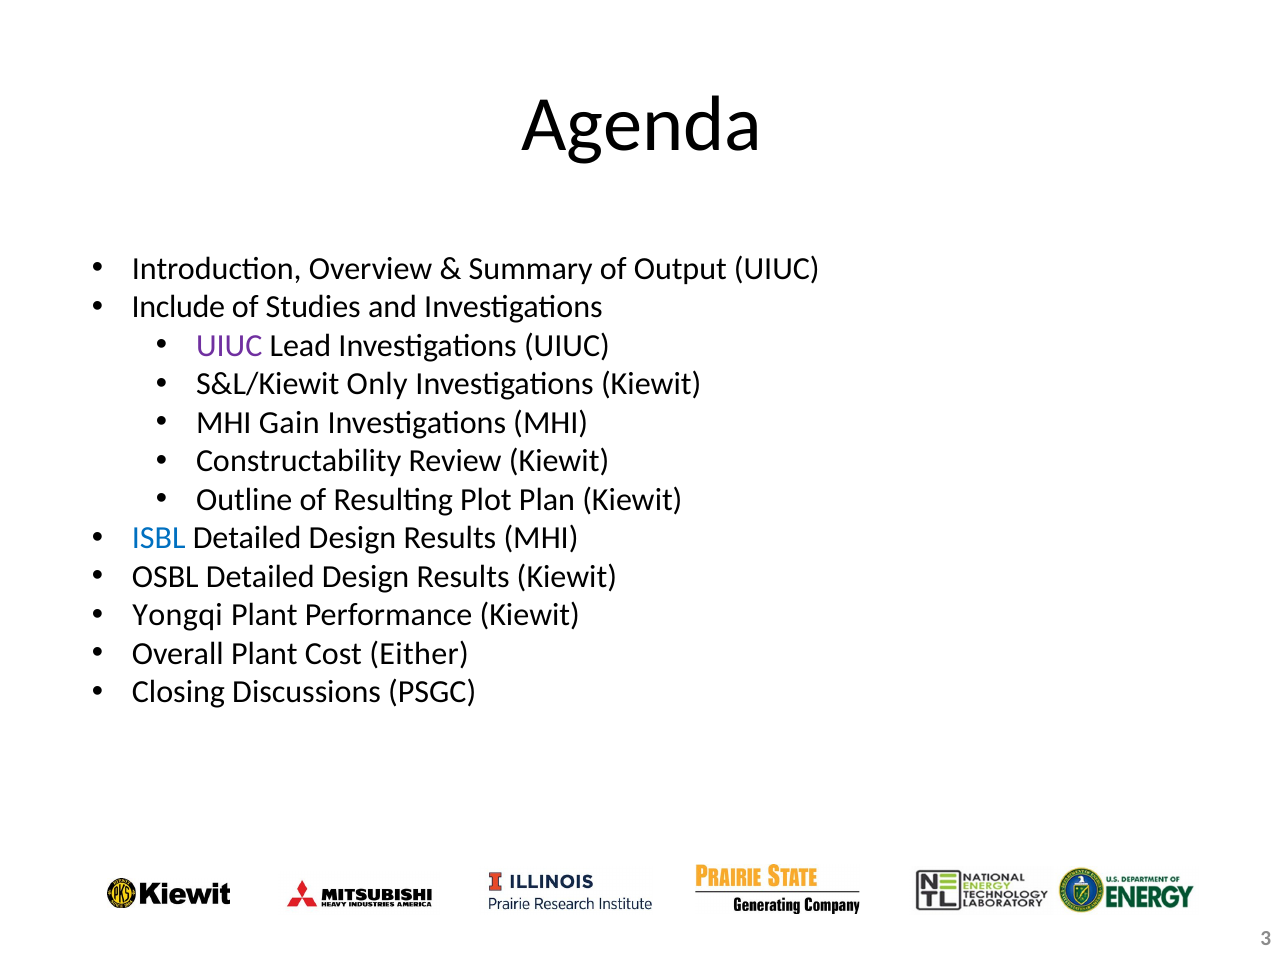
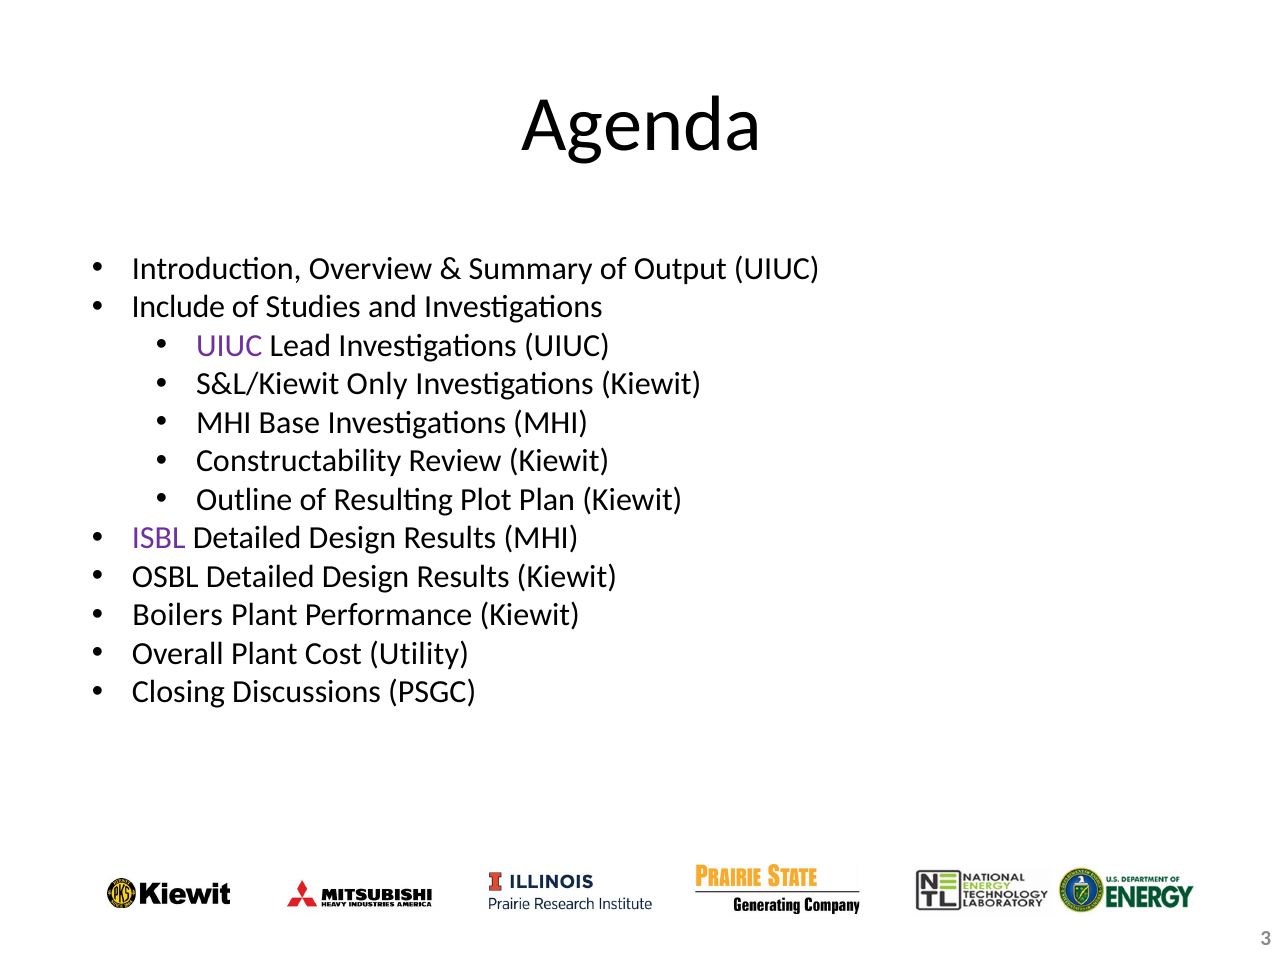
Gain: Gain -> Base (289, 423)
ISBL colour: blue -> purple (159, 538)
Yongqi: Yongqi -> Boilers (178, 615)
Either: Either -> Utility (419, 654)
